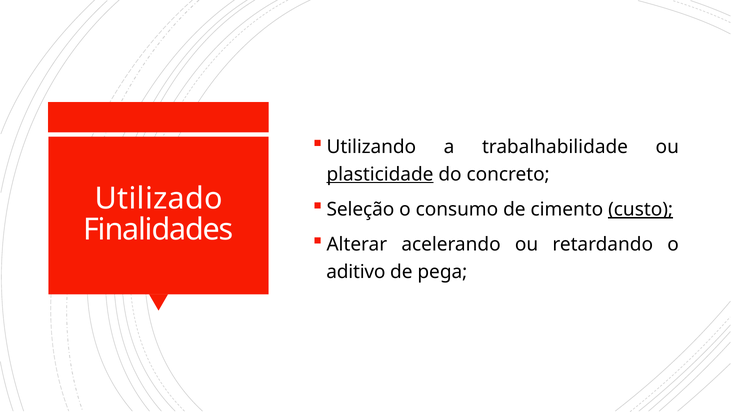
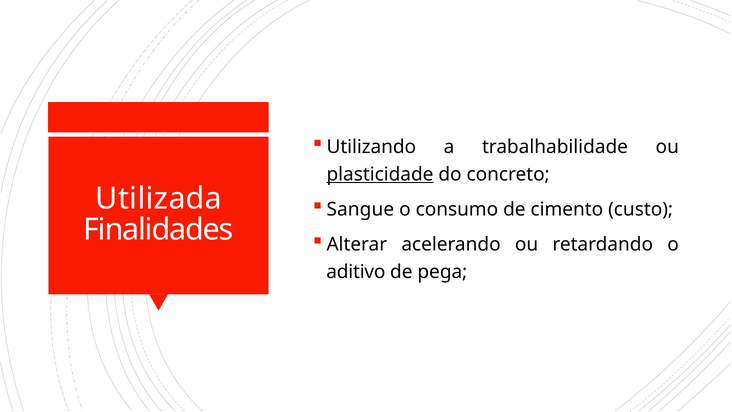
Utilizado: Utilizado -> Utilizada (159, 199)
Seleção: Seleção -> Sangue (360, 209)
custo underline: present -> none (641, 209)
